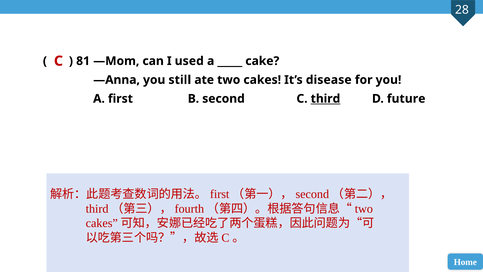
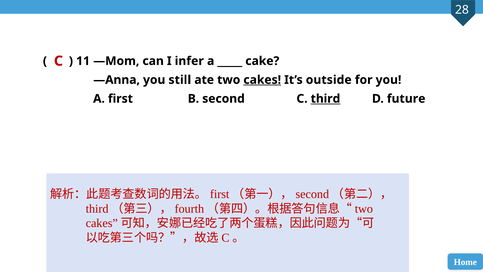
81: 81 -> 11 (83, 61)
used: used -> infer (189, 61)
cakes underline: none -> present (262, 80)
disease: disease -> outside (329, 80)
